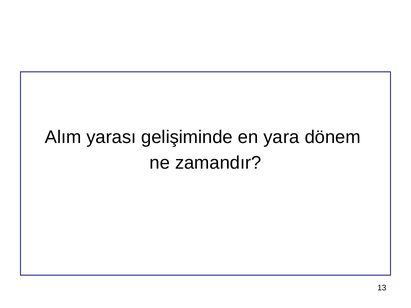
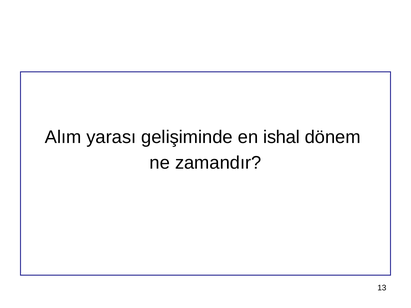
yara: yara -> ishal (282, 137)
